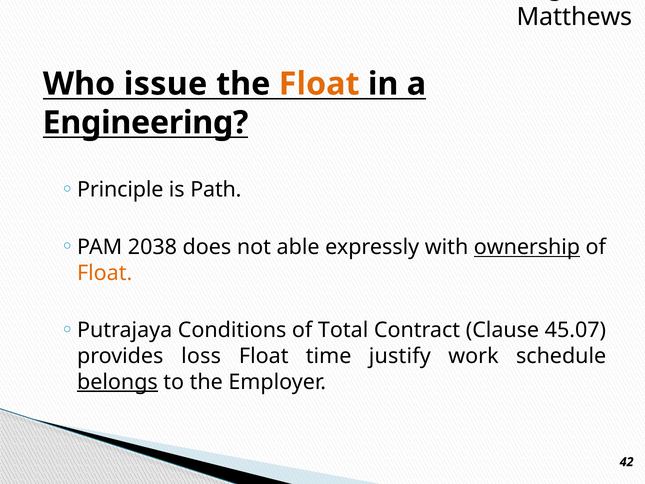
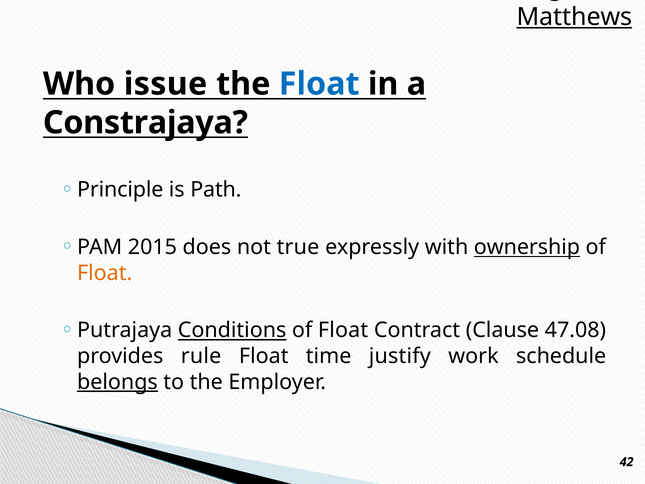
Matthews underline: none -> present (574, 17)
Float colour: orange -> blue (319, 84)
Engineering: Engineering -> Constrajaya (145, 123)
2038: 2038 -> 2015 (152, 247)
able: able -> true (298, 247)
Conditions underline: none -> present (232, 330)
Total: Total -> Float (343, 330)
45.07: 45.07 -> 47.08 (575, 330)
loss: loss -> rule (201, 356)
